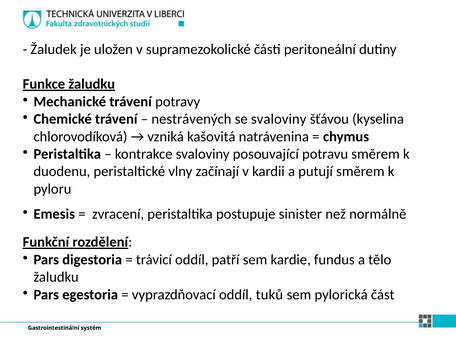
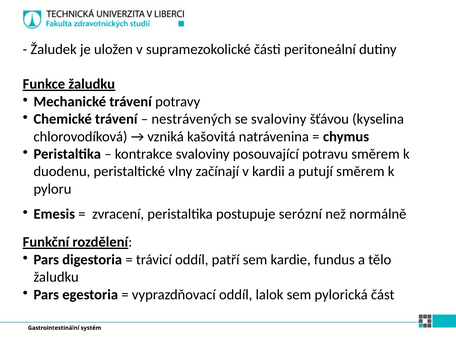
sinister: sinister -> serózní (300, 214)
tuků: tuků -> lalok (270, 295)
